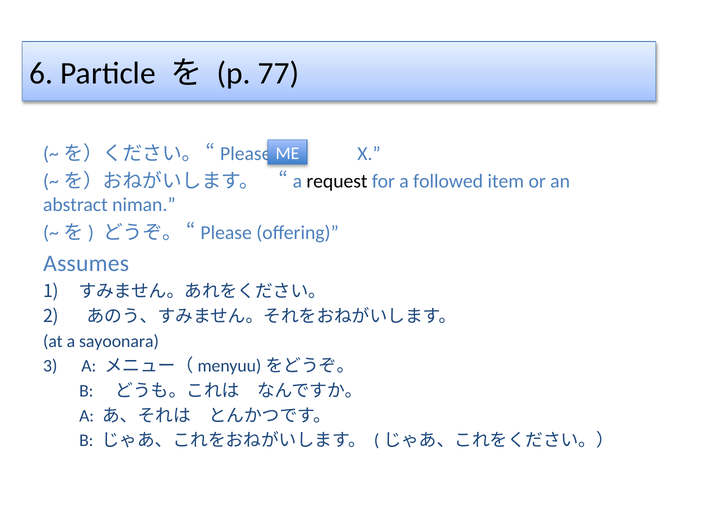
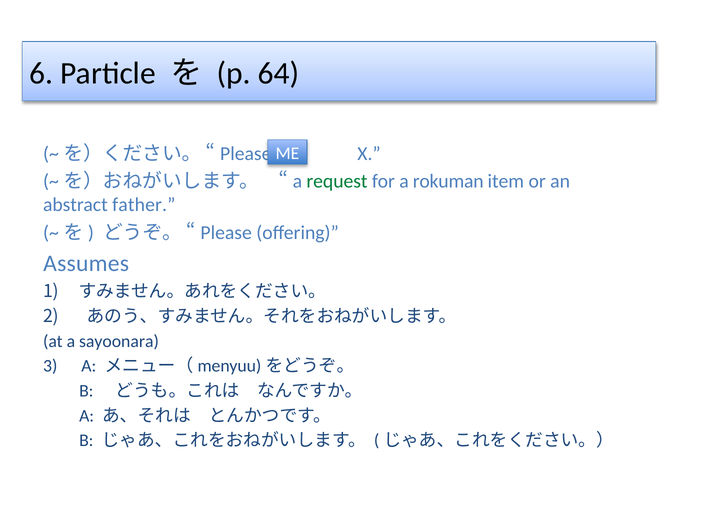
77: 77 -> 64 (279, 73)
request colour: black -> green (337, 181)
followed: followed -> rokuman (448, 181)
niman: niman -> father (144, 205)
